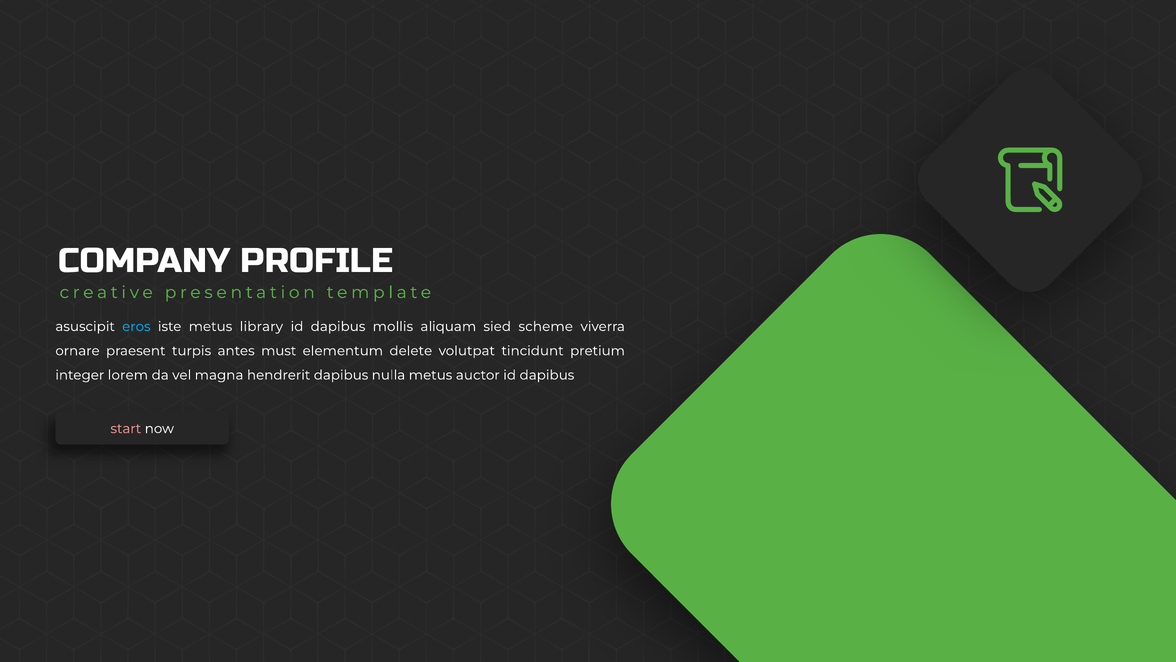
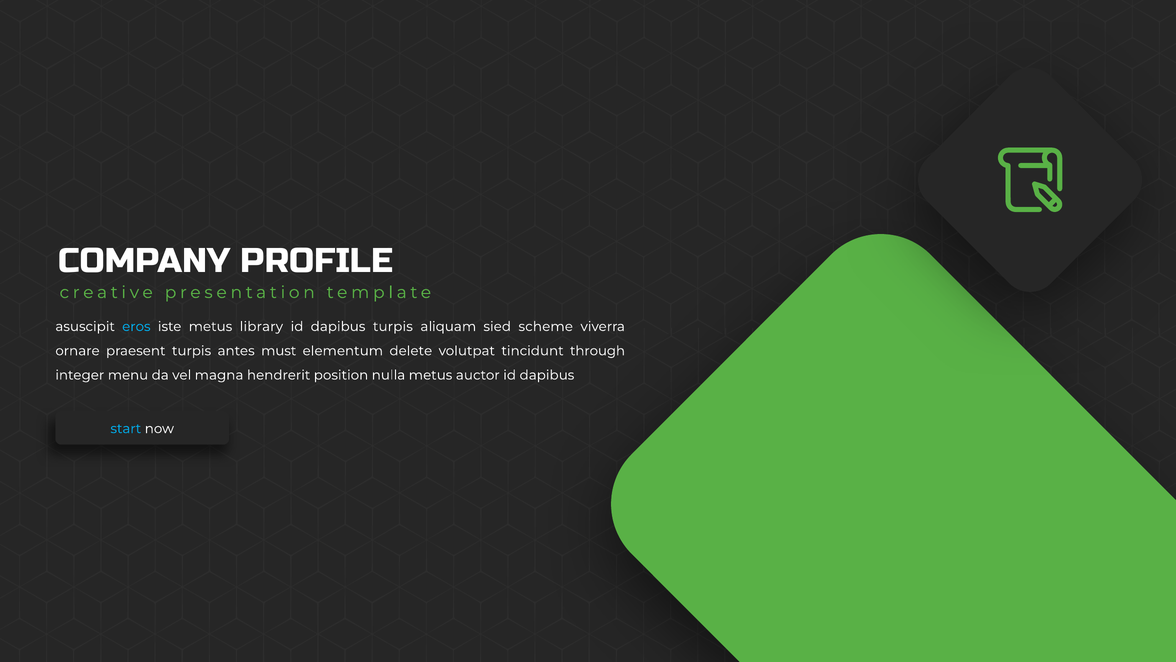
dapibus mollis: mollis -> turpis (393, 326)
pretium: pretium -> through (598, 351)
lorem: lorem -> menu (128, 375)
hendrerit dapibus: dapibus -> position (341, 375)
start colour: pink -> light blue (126, 428)
